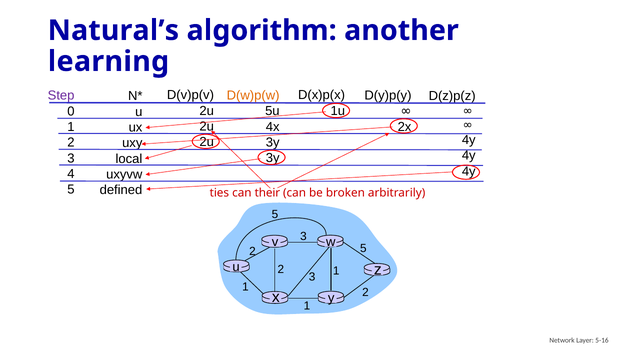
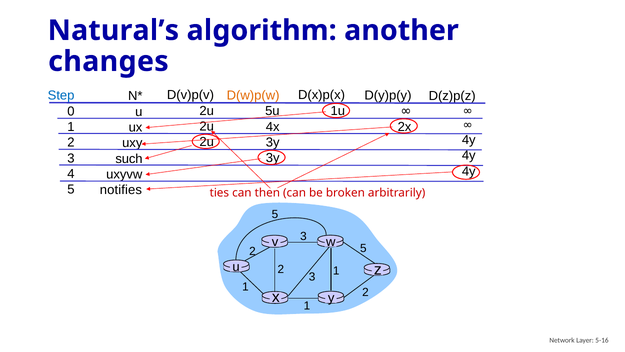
learning: learning -> changes (108, 61)
Step colour: purple -> blue (61, 96)
local: local -> such (129, 159)
defined: defined -> notifies (121, 190)
their: their -> then (267, 193)
